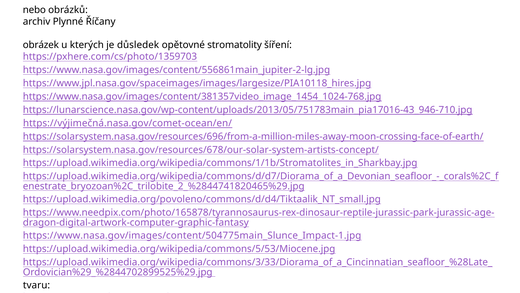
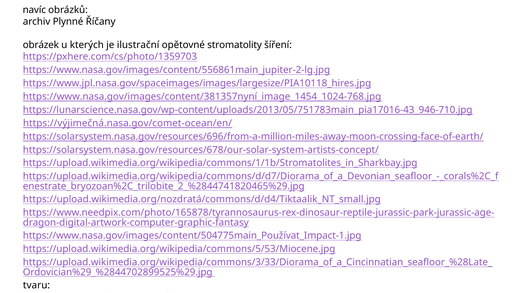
nebo: nebo -> navíc (34, 10)
důsledek: důsledek -> ilustrační (138, 45)
https://www.nasa.gov/images/content/381357video_image_1454_1024-768.jpg: https://www.nasa.gov/images/content/381357video_image_1454_1024-768.jpg -> https://www.nasa.gov/images/content/381357nyní_image_1454_1024-768.jpg (202, 96)
https://upload.wikimedia.org/povoleno/commons/d/d4/Tiktaalik_NT_small.jpg: https://upload.wikimedia.org/povoleno/commons/d/d4/Tiktaalik_NT_small.jpg -> https://upload.wikimedia.org/nozdratá/commons/d/d4/Tiktaalik_NT_small.jpg (202, 199)
https://www.nasa.gov/images/content/504775main_Slunce_Impact-1.jpg: https://www.nasa.gov/images/content/504775main_Slunce_Impact-1.jpg -> https://www.nasa.gov/images/content/504775main_Používat_Impact-1.jpg (192, 235)
